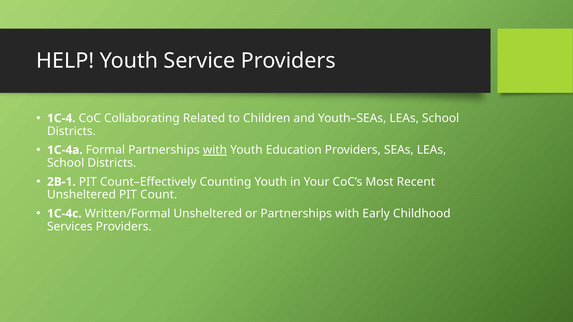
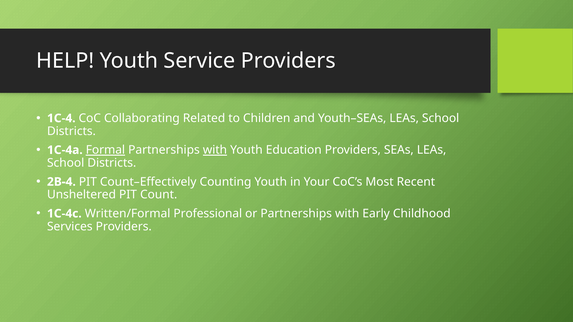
Formal underline: none -> present (105, 150)
2B-1: 2B-1 -> 2B-4 (61, 182)
Written/Formal Unsheltered: Unsheltered -> Professional (208, 214)
